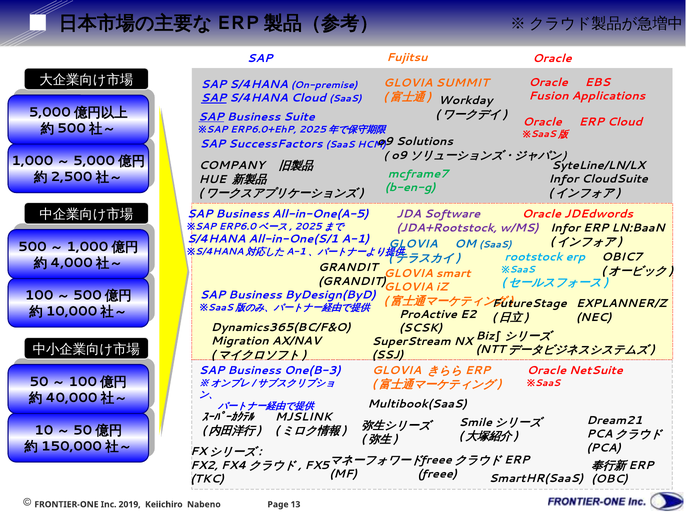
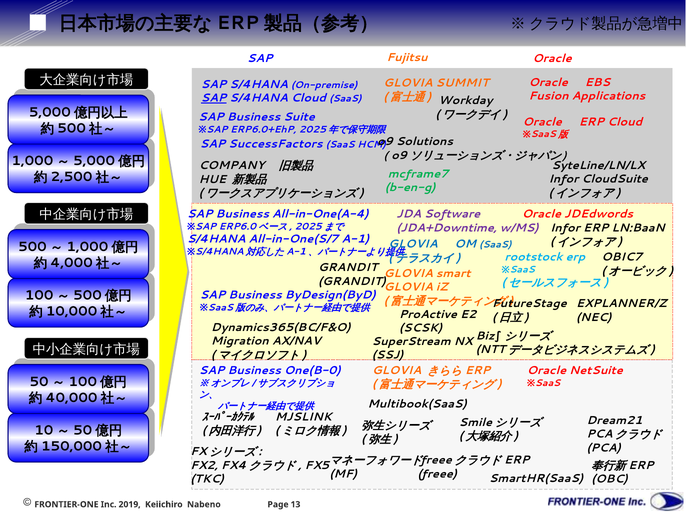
SAP underline: present -> none (211, 117)
All-in-One(A-5: All-in-One(A-5 -> All-in-One(A-4 (320, 214)
JDA+Rootstock: JDA+Rootstock -> JDA+Downtime (447, 228)
All-in-One(S/1: All-in-One(S/1 -> All-in-One(S/7 (293, 239)
One(B-3: One(B-3 -> One(B-0 (312, 371)
